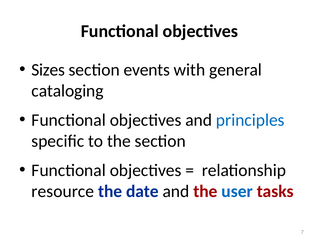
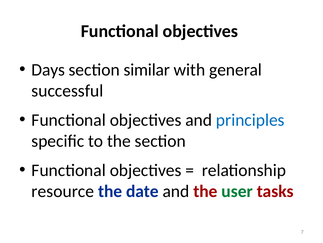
Sizes: Sizes -> Days (48, 70)
events: events -> similar (147, 70)
cataloging: cataloging -> successful (67, 91)
user colour: blue -> green (237, 191)
